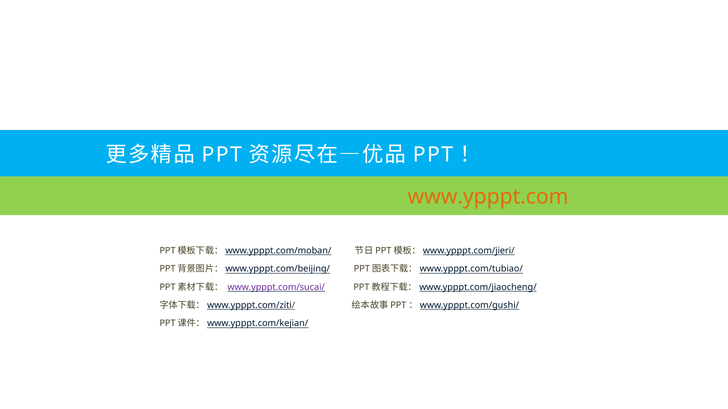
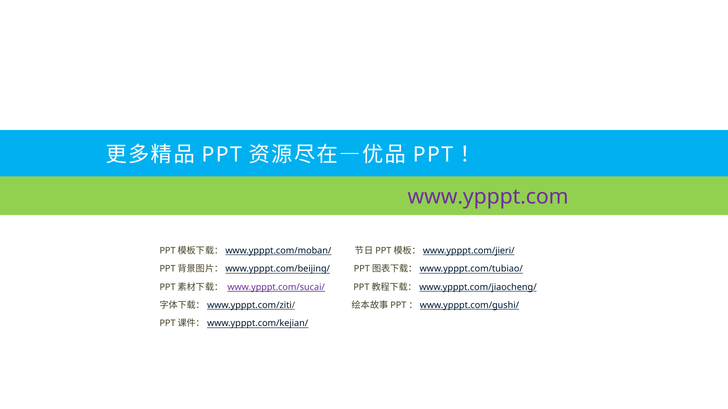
www.ypppt.com colour: orange -> purple (488, 197)
